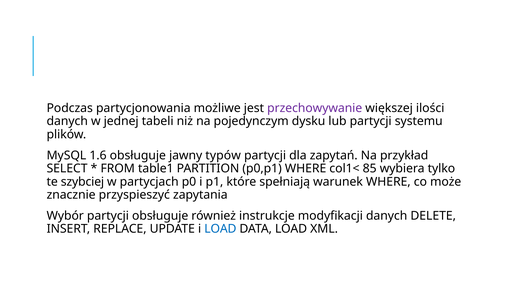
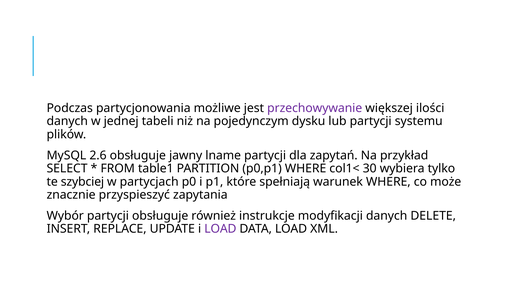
1.6: 1.6 -> 2.6 (98, 155)
typów: typów -> lname (223, 155)
85: 85 -> 30 (370, 168)
LOAD colour: blue -> purple (220, 229)
